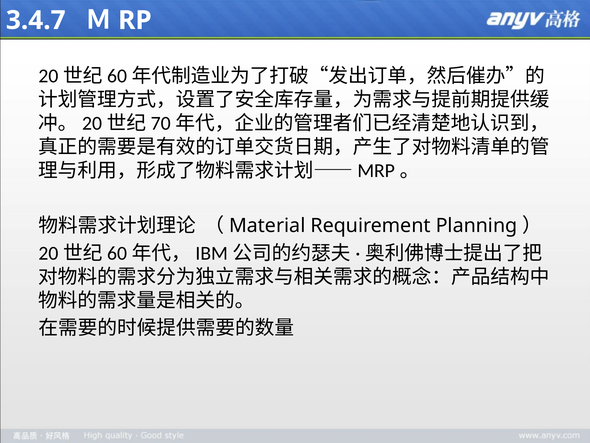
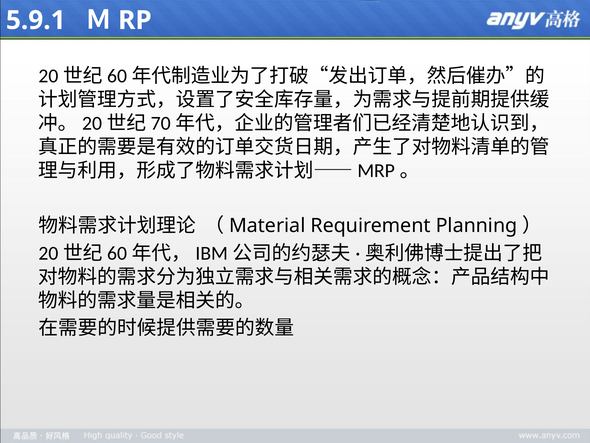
3.4.7: 3.4.7 -> 5.9.1 (36, 20)
